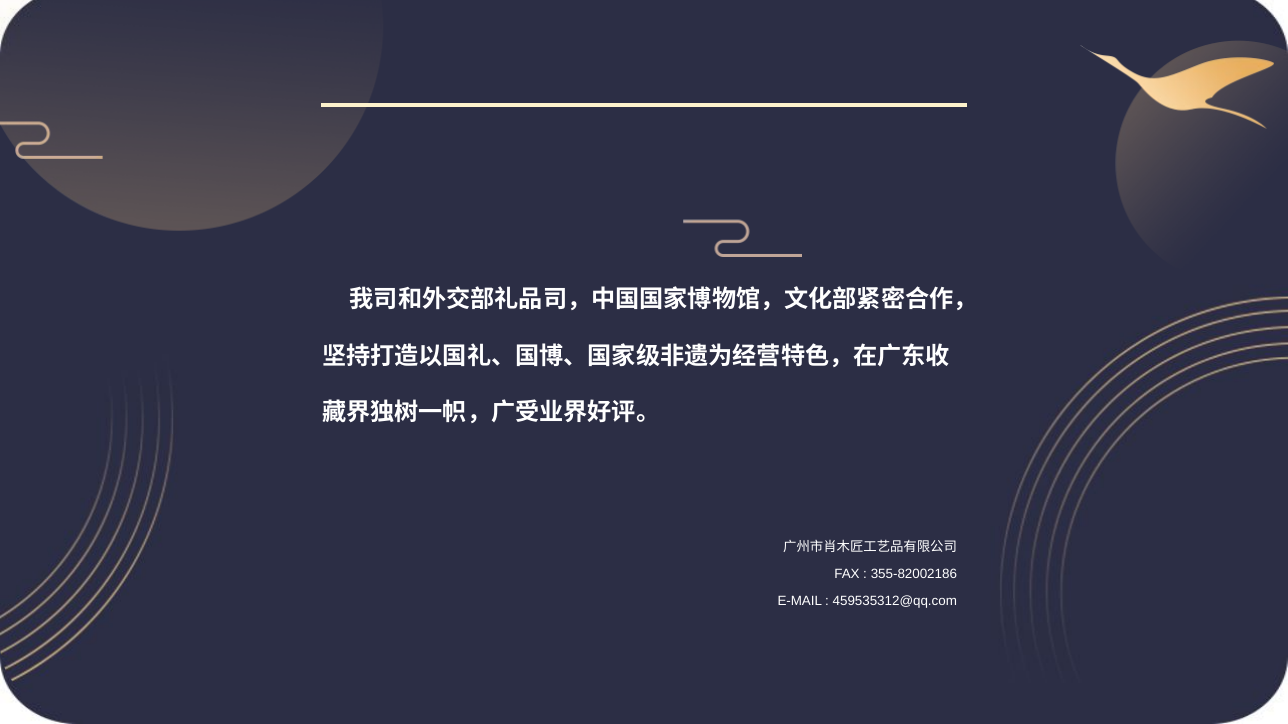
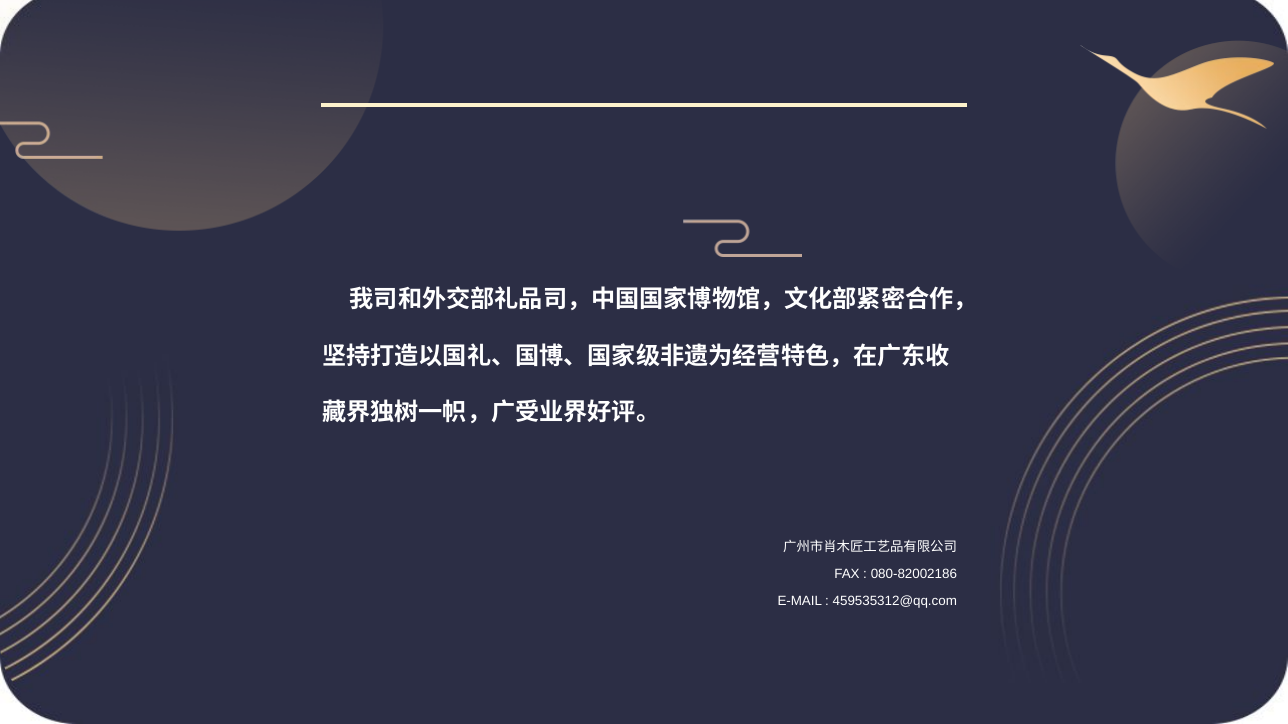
355-82002186: 355-82002186 -> 080-82002186 (914, 574)
